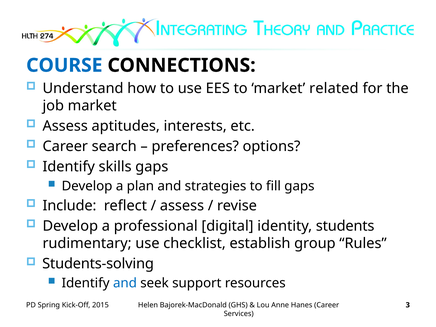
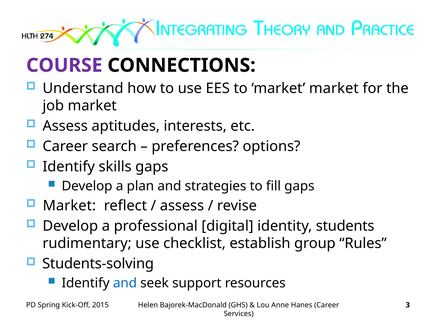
COURSE colour: blue -> purple (64, 65)
market related: related -> market (334, 88)
Include: Include -> Market (69, 206)
